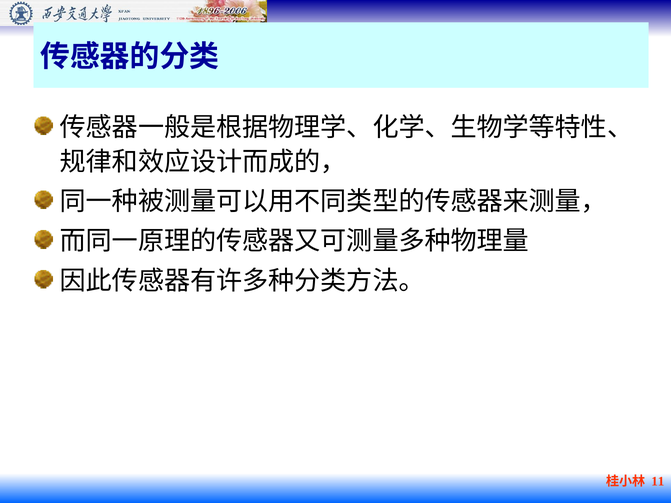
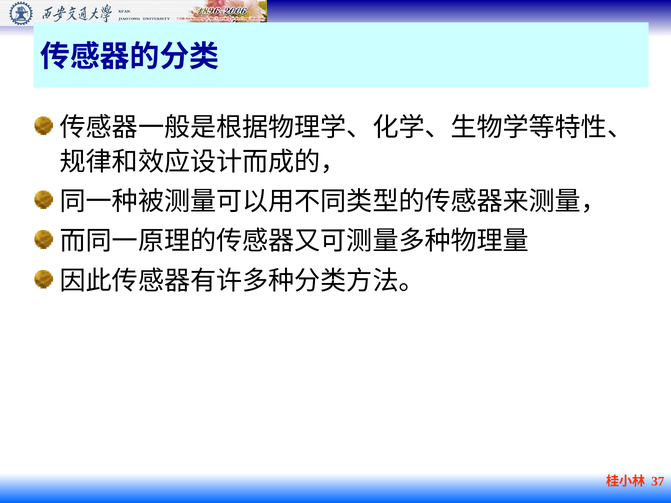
11: 11 -> 37 (658, 482)
